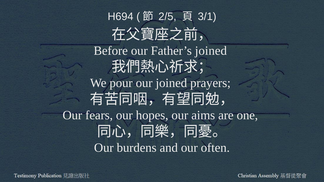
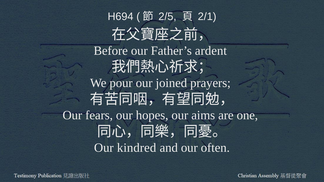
3/1: 3/1 -> 2/1 (207, 17)
Father’s joined: joined -> ardent (211, 51)
burdens: burdens -> kindred (137, 148)
